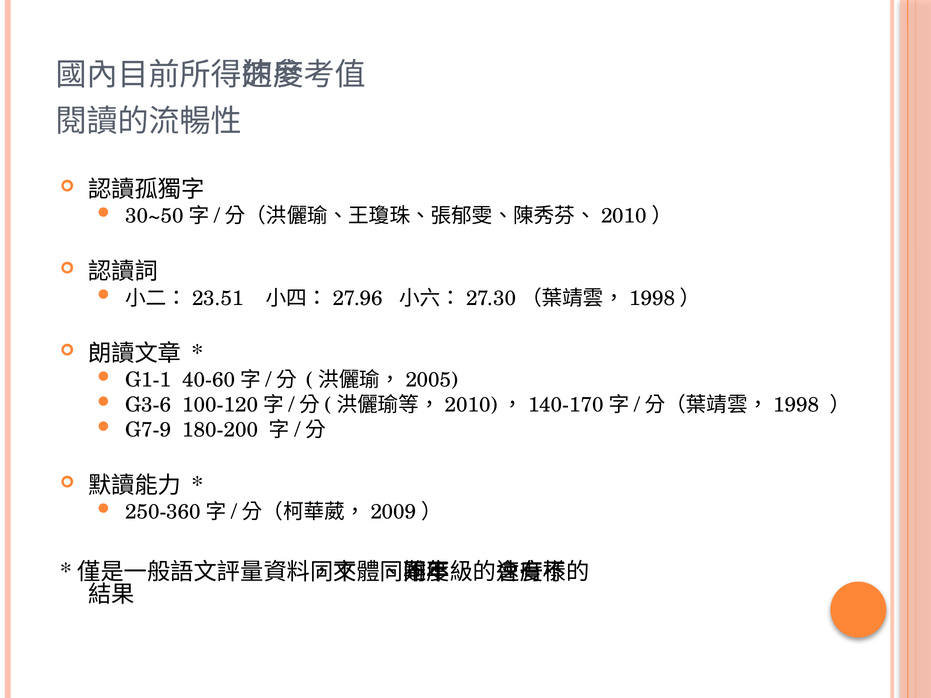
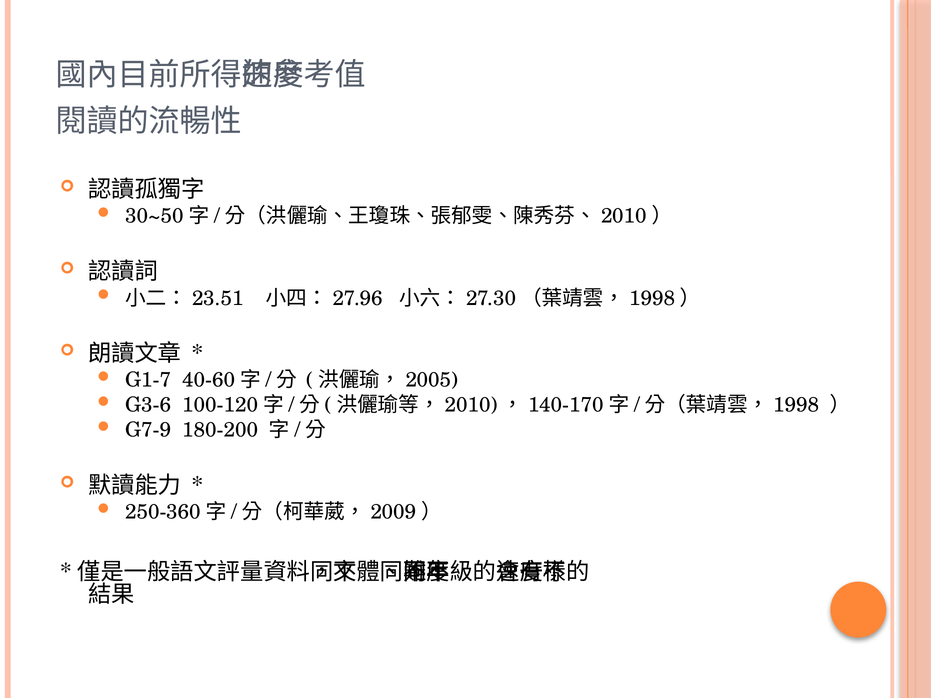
G1-1: G1-1 -> G1-7 (148, 380)
